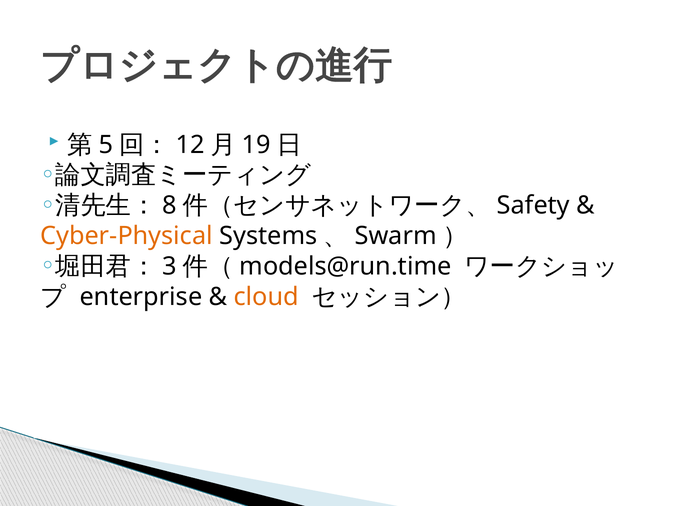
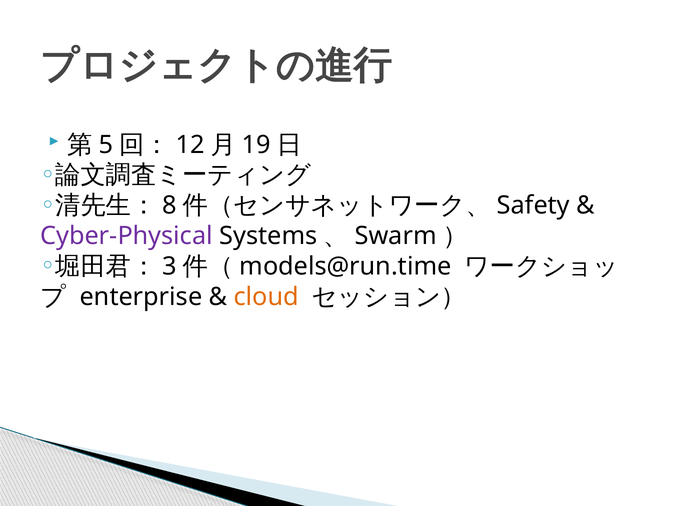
Cyber-Physical colour: orange -> purple (127, 236)
